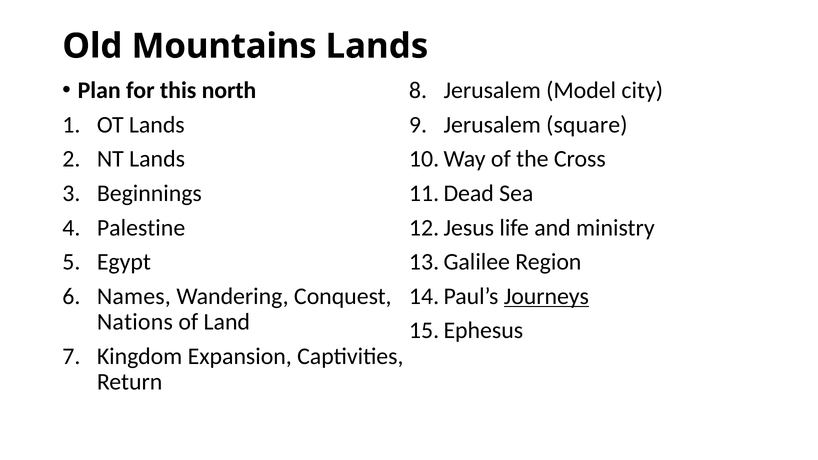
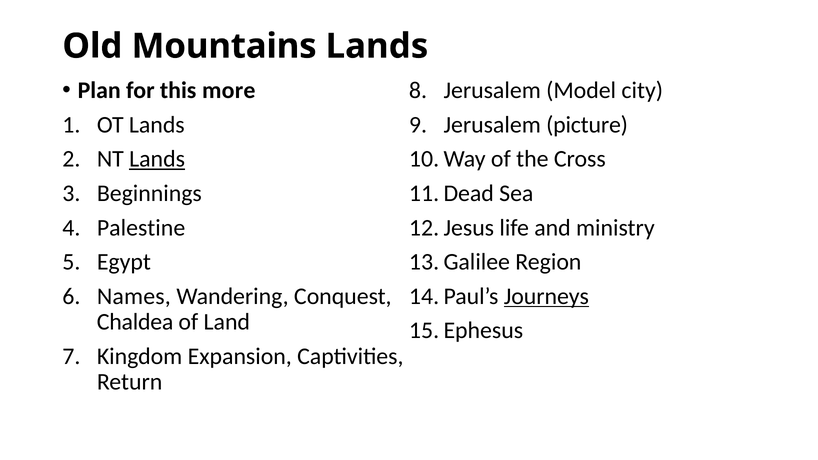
north: north -> more (229, 91)
square: square -> picture (587, 125)
Lands underline: none -> present (157, 159)
Nations: Nations -> Chaldea (135, 322)
